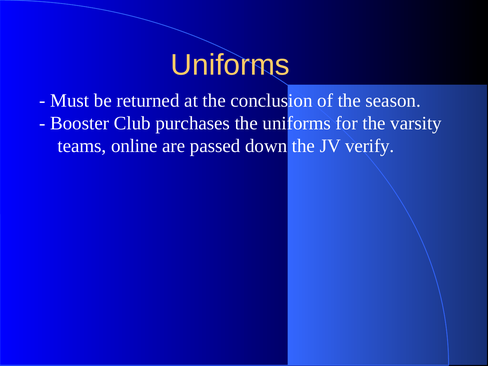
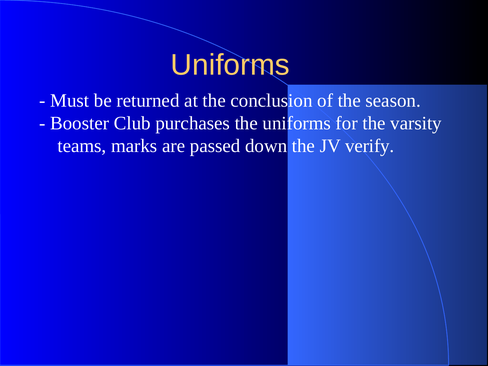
online: online -> marks (134, 146)
